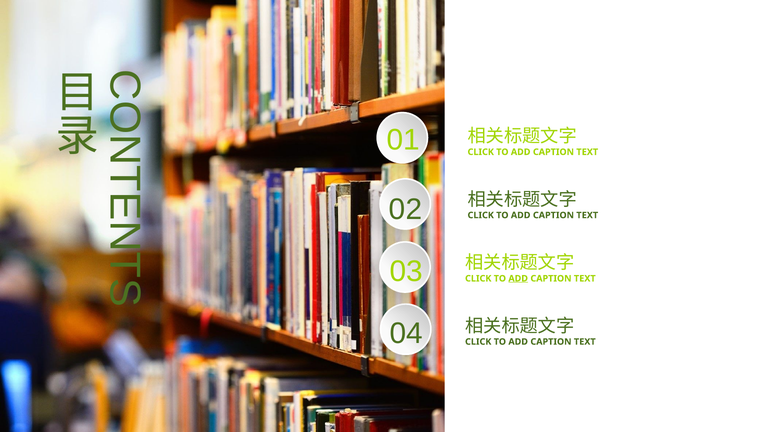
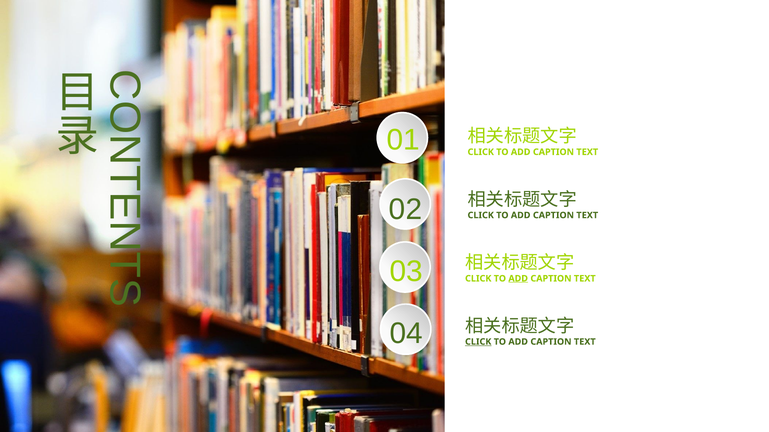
CLICK underline: none -> present (478, 342)
